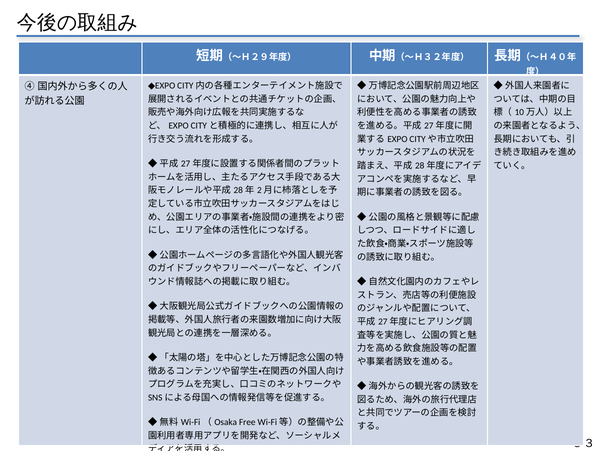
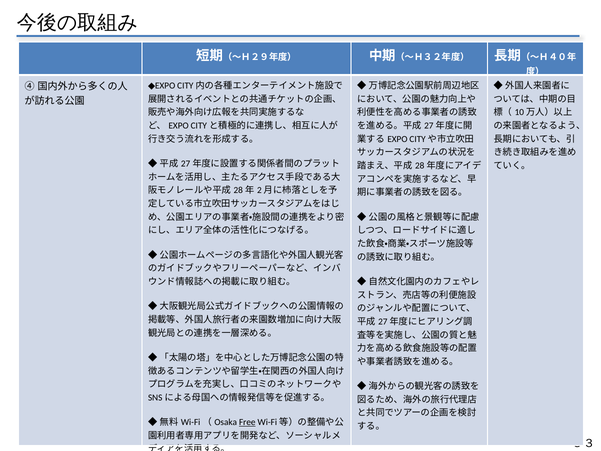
Free underline: none -> present (247, 422)
